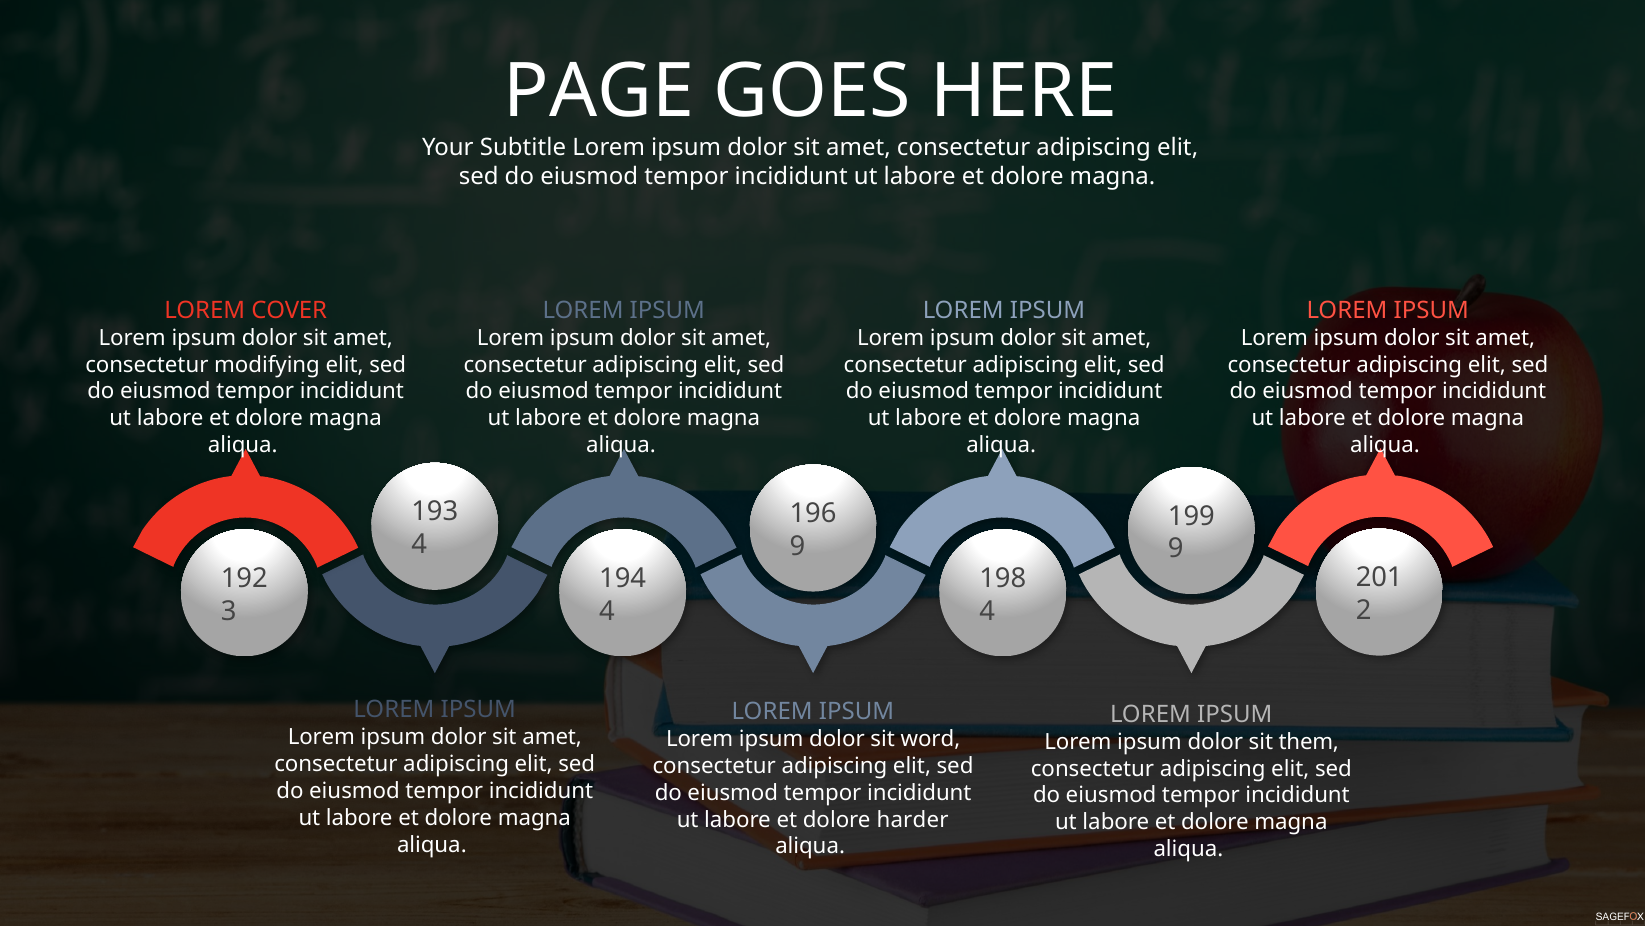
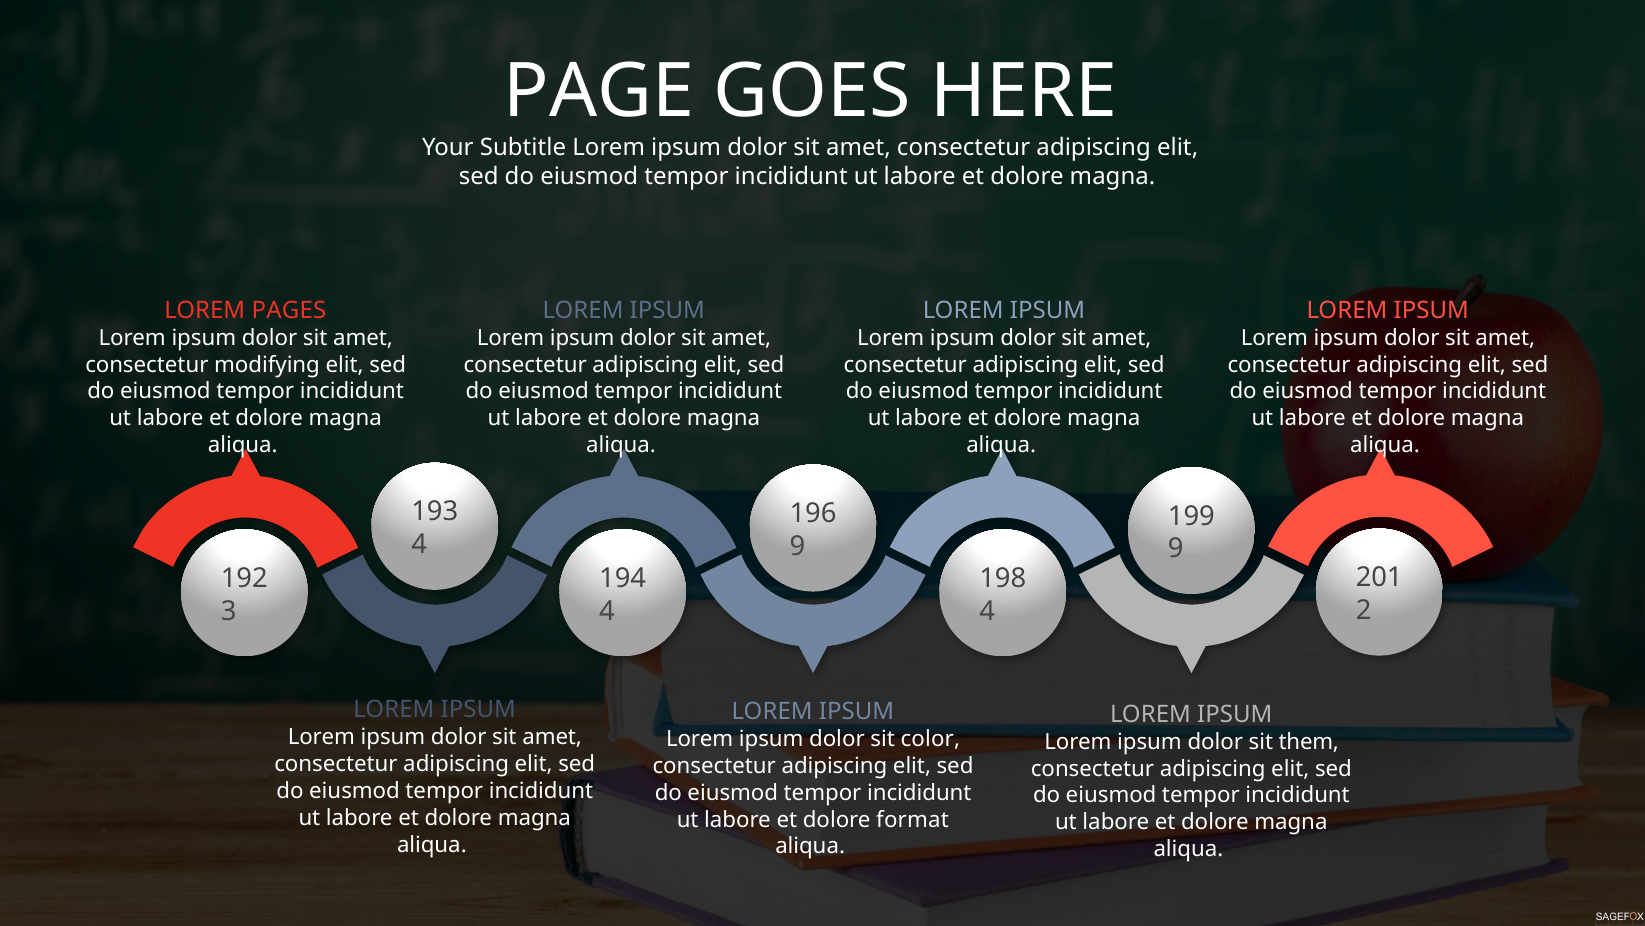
COVER: COVER -> PAGES (289, 310)
word: word -> color (930, 739)
harder: harder -> format (913, 819)
